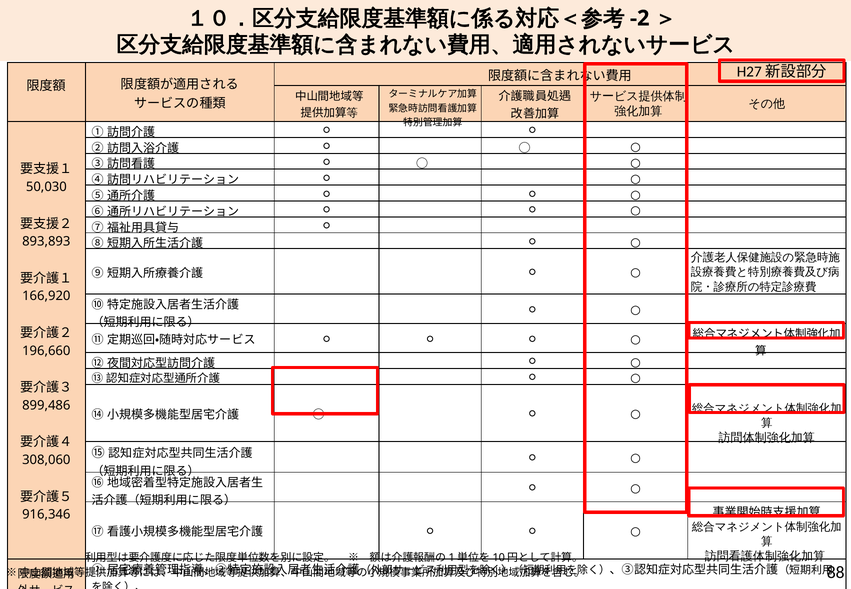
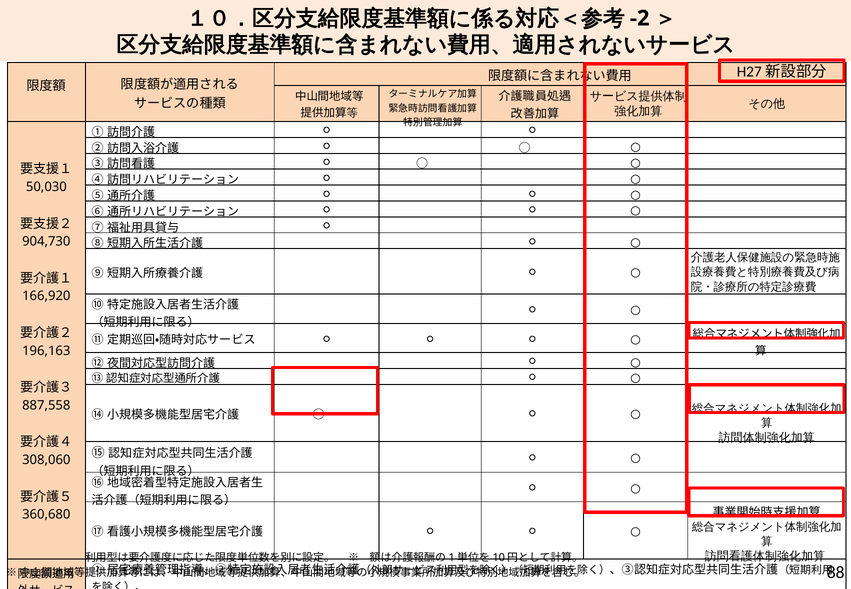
893,893: 893,893 -> 904,730 (46, 242)
196,660: 196,660 -> 196,163 (46, 351)
899,486: 899,486 -> 887,558 (46, 405)
916,346: 916,346 -> 360,680 (46, 515)
